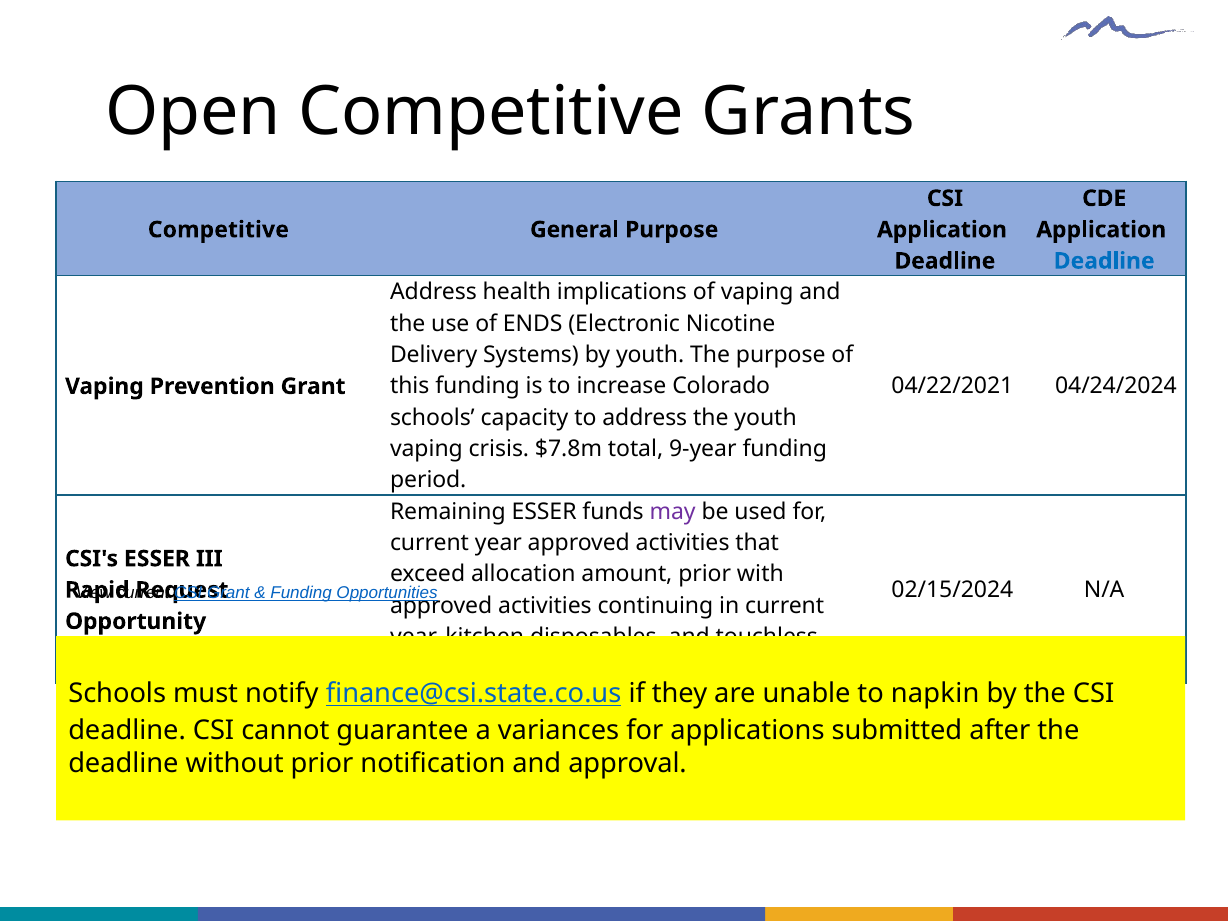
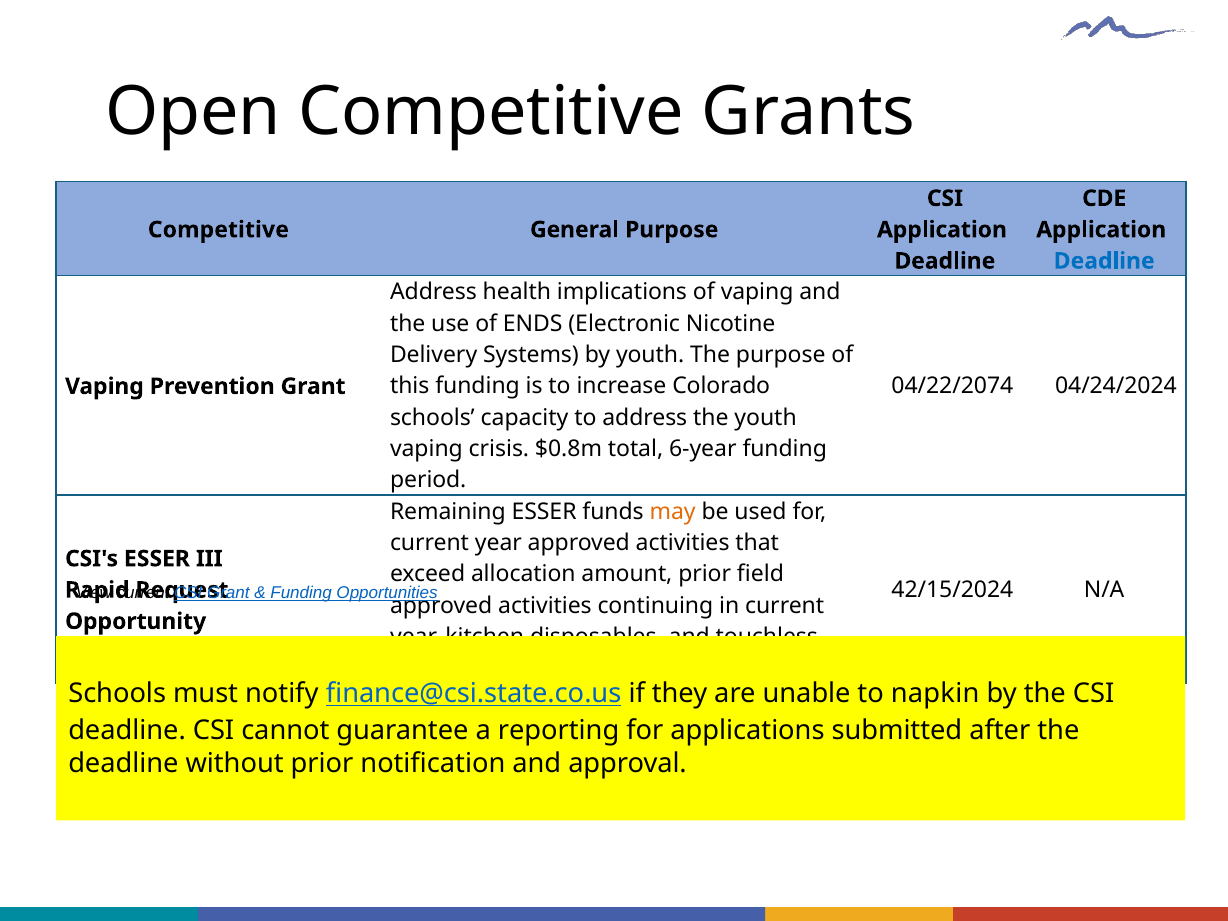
04/22/2021: 04/22/2021 -> 04/22/2074 (952, 386)
$7.8m: $7.8m -> $0.8m (568, 449)
9-year: 9-year -> 6-year (703, 449)
may colour: purple -> orange (673, 512)
with: with -> field (761, 574)
02/15/2024: 02/15/2024 -> 42/15/2024 (952, 590)
variances: variances -> reporting (559, 730)
